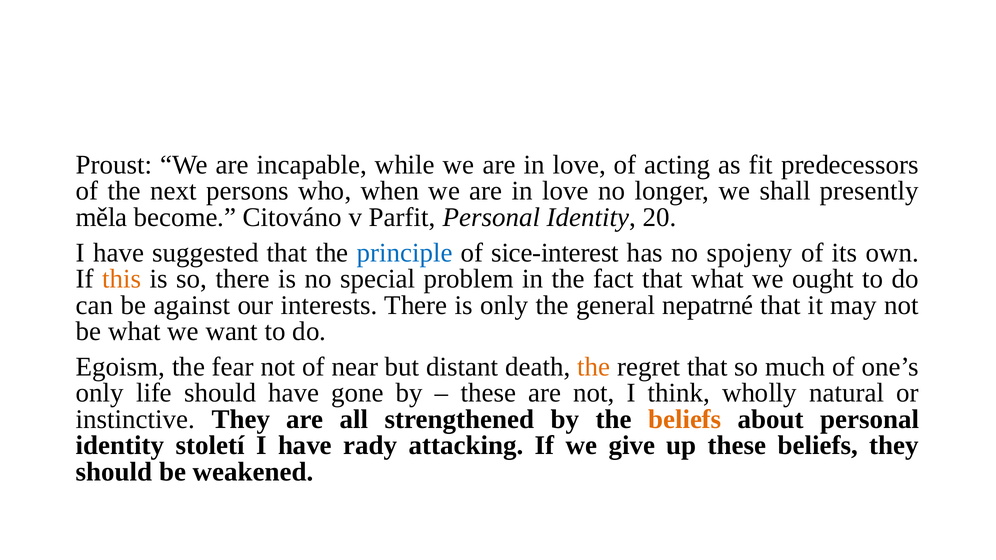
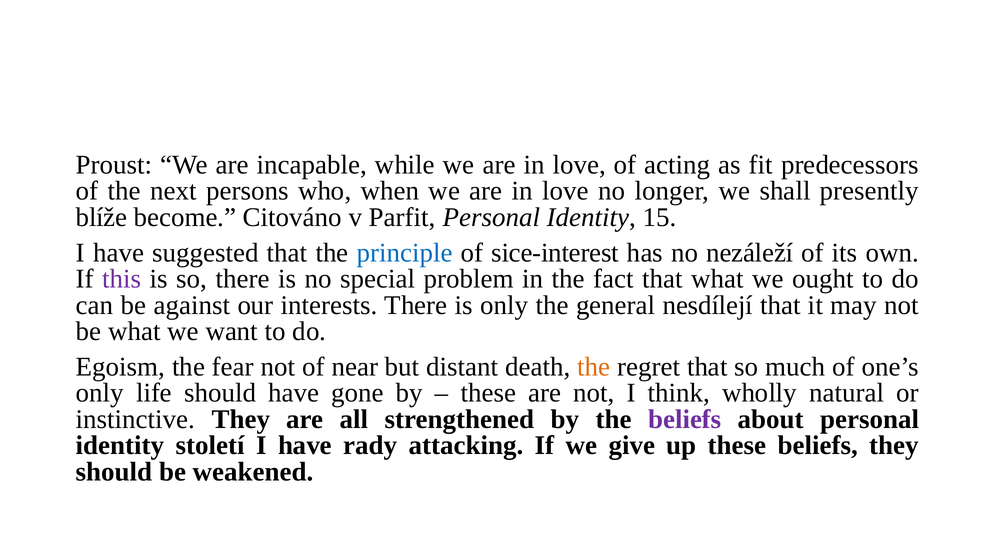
měla: měla -> blíže (102, 217)
20: 20 -> 15 (660, 217)
spojeny: spojeny -> nezáleží (750, 253)
this colour: orange -> purple (122, 279)
nepatrné: nepatrné -> nesdílejí (708, 305)
beliefs colour: orange -> purple (685, 419)
